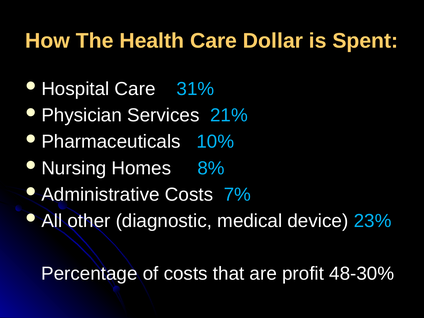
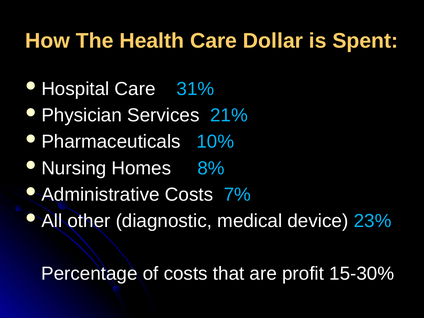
48-30%: 48-30% -> 15-30% (362, 274)
